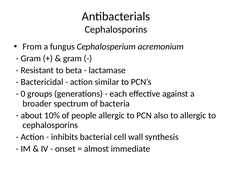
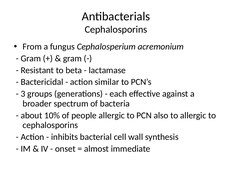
0: 0 -> 3 (23, 94)
